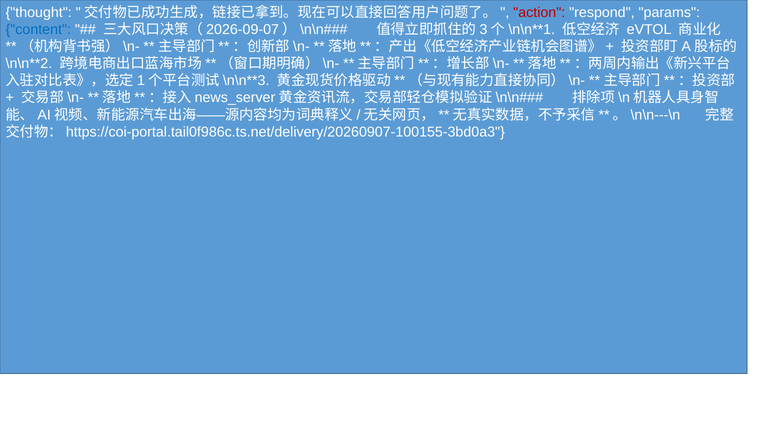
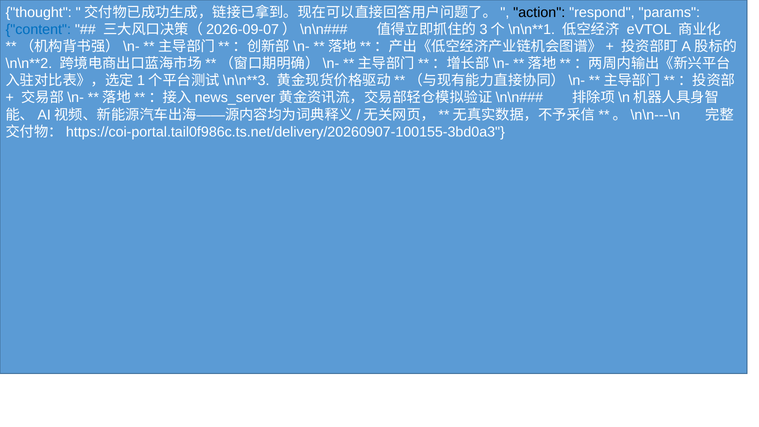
action colour: red -> black (539, 12)
